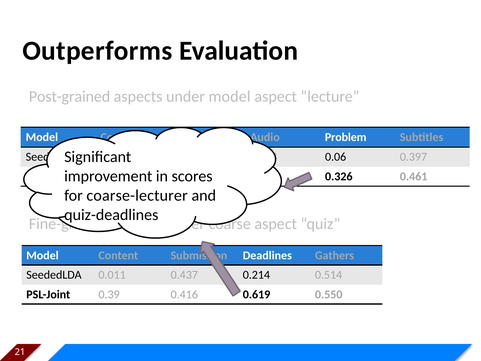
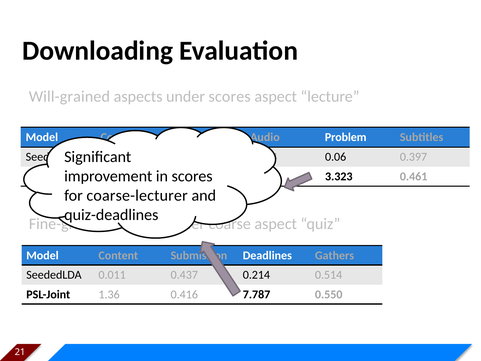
Outperforms: Outperforms -> Downloading (98, 51)
Post-grained: Post-grained -> Will-grained (69, 96)
under model: model -> scores (230, 96)
0.326: 0.326 -> 3.323 (339, 176)
0.39: 0.39 -> 1.36 (109, 294)
0.619: 0.619 -> 7.787 (257, 294)
